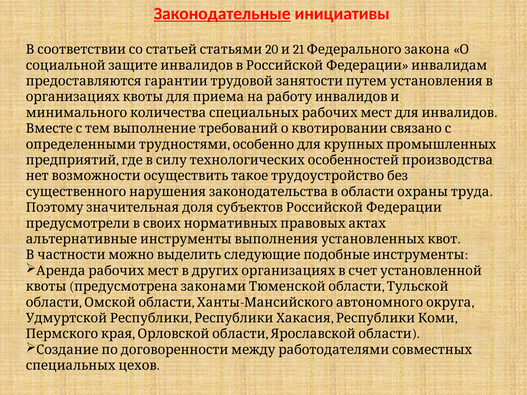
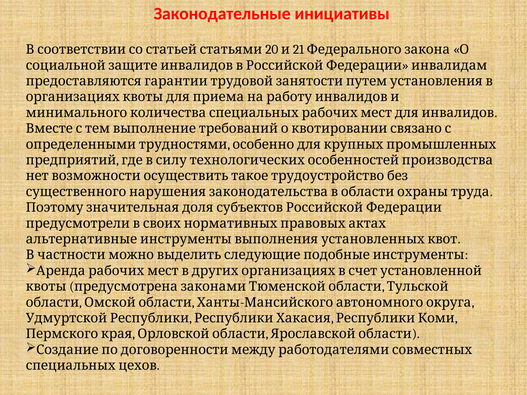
Законодательные underline: present -> none (222, 14)
